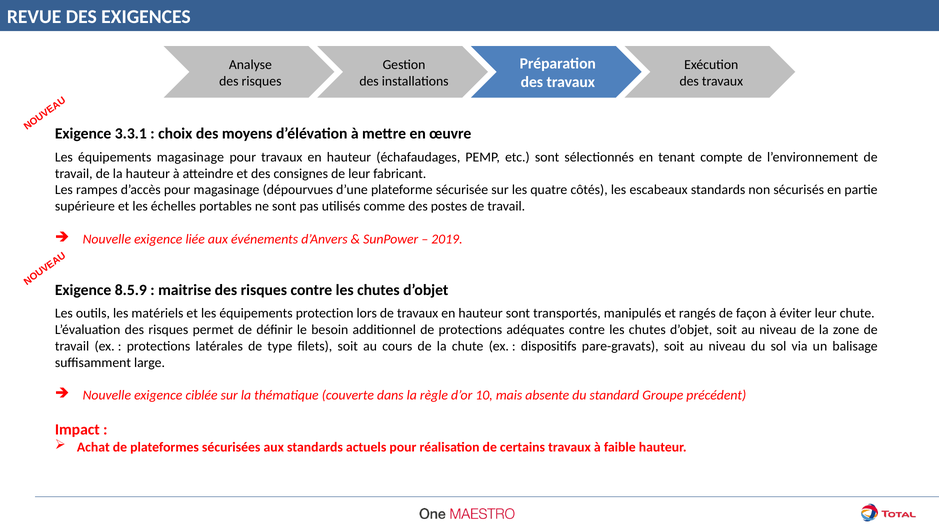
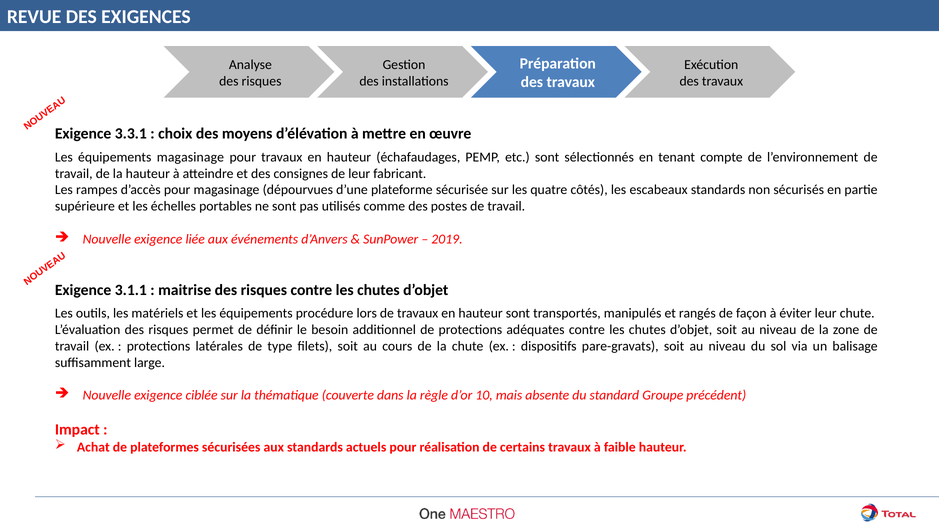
8.5.9: 8.5.9 -> 3.1.1 (131, 290)
protection: protection -> procédure (325, 313)
